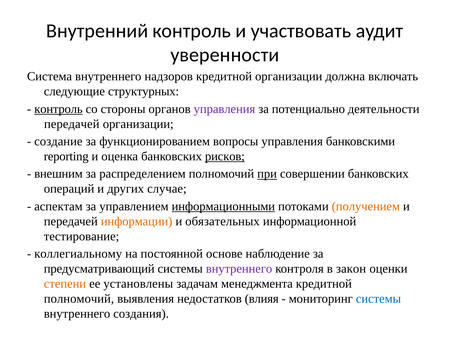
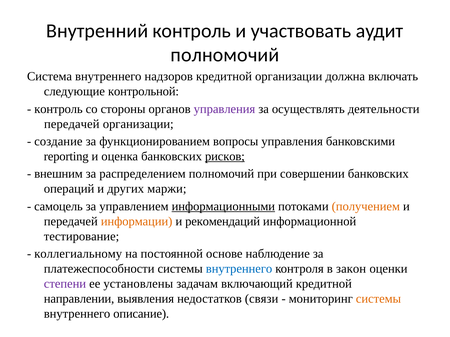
уверенности: уверенности -> полномочий (225, 55)
структурных: структурных -> контрольной (144, 92)
контроль underline: present -> none (58, 109)
потенциально: потенциально -> осуществлять (308, 109)
при underline: present -> none (267, 174)
случае: случае -> маржи (167, 189)
аспектам: аспектам -> самоцель (59, 207)
обязательных: обязательных -> рекомендаций (223, 222)
предусматривающий: предусматривающий -> платежеспособности (99, 269)
внутреннего colour: purple -> blue (239, 269)
степени colour: orange -> purple (65, 284)
менеджмента: менеджмента -> включающий (257, 284)
полномочий: полномочий -> направлении (79, 299)
влияя: влияя -> связи (262, 299)
системы colour: blue -> orange (378, 299)
создания: создания -> описание (141, 314)
